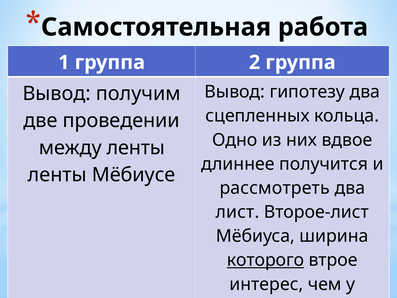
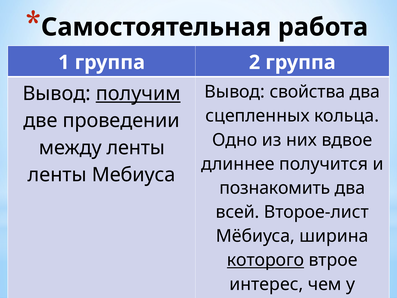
гипотезу: гипотезу -> свойства (307, 92)
получим underline: none -> present (138, 93)
Мёбиусе: Мёбиусе -> Мебиуса (134, 175)
рассмотреть: рассмотреть -> познакомить (275, 188)
лист: лист -> всей (238, 212)
